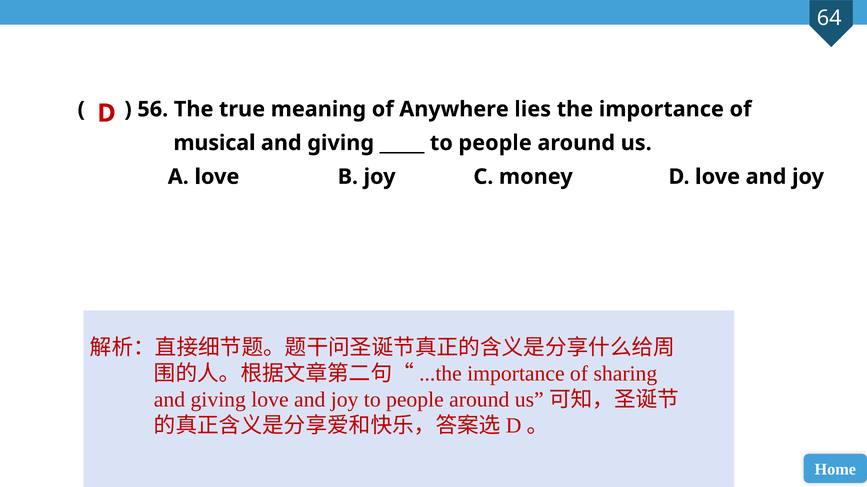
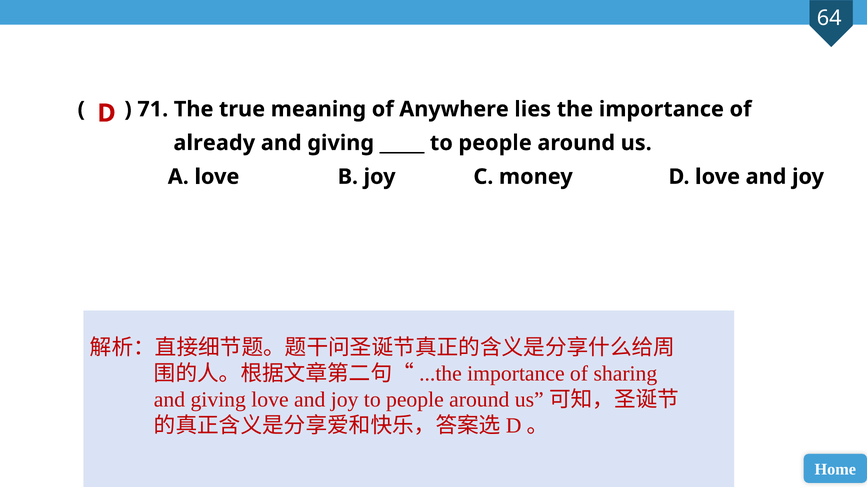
56: 56 -> 71 (153, 109)
musical: musical -> already (214, 143)
